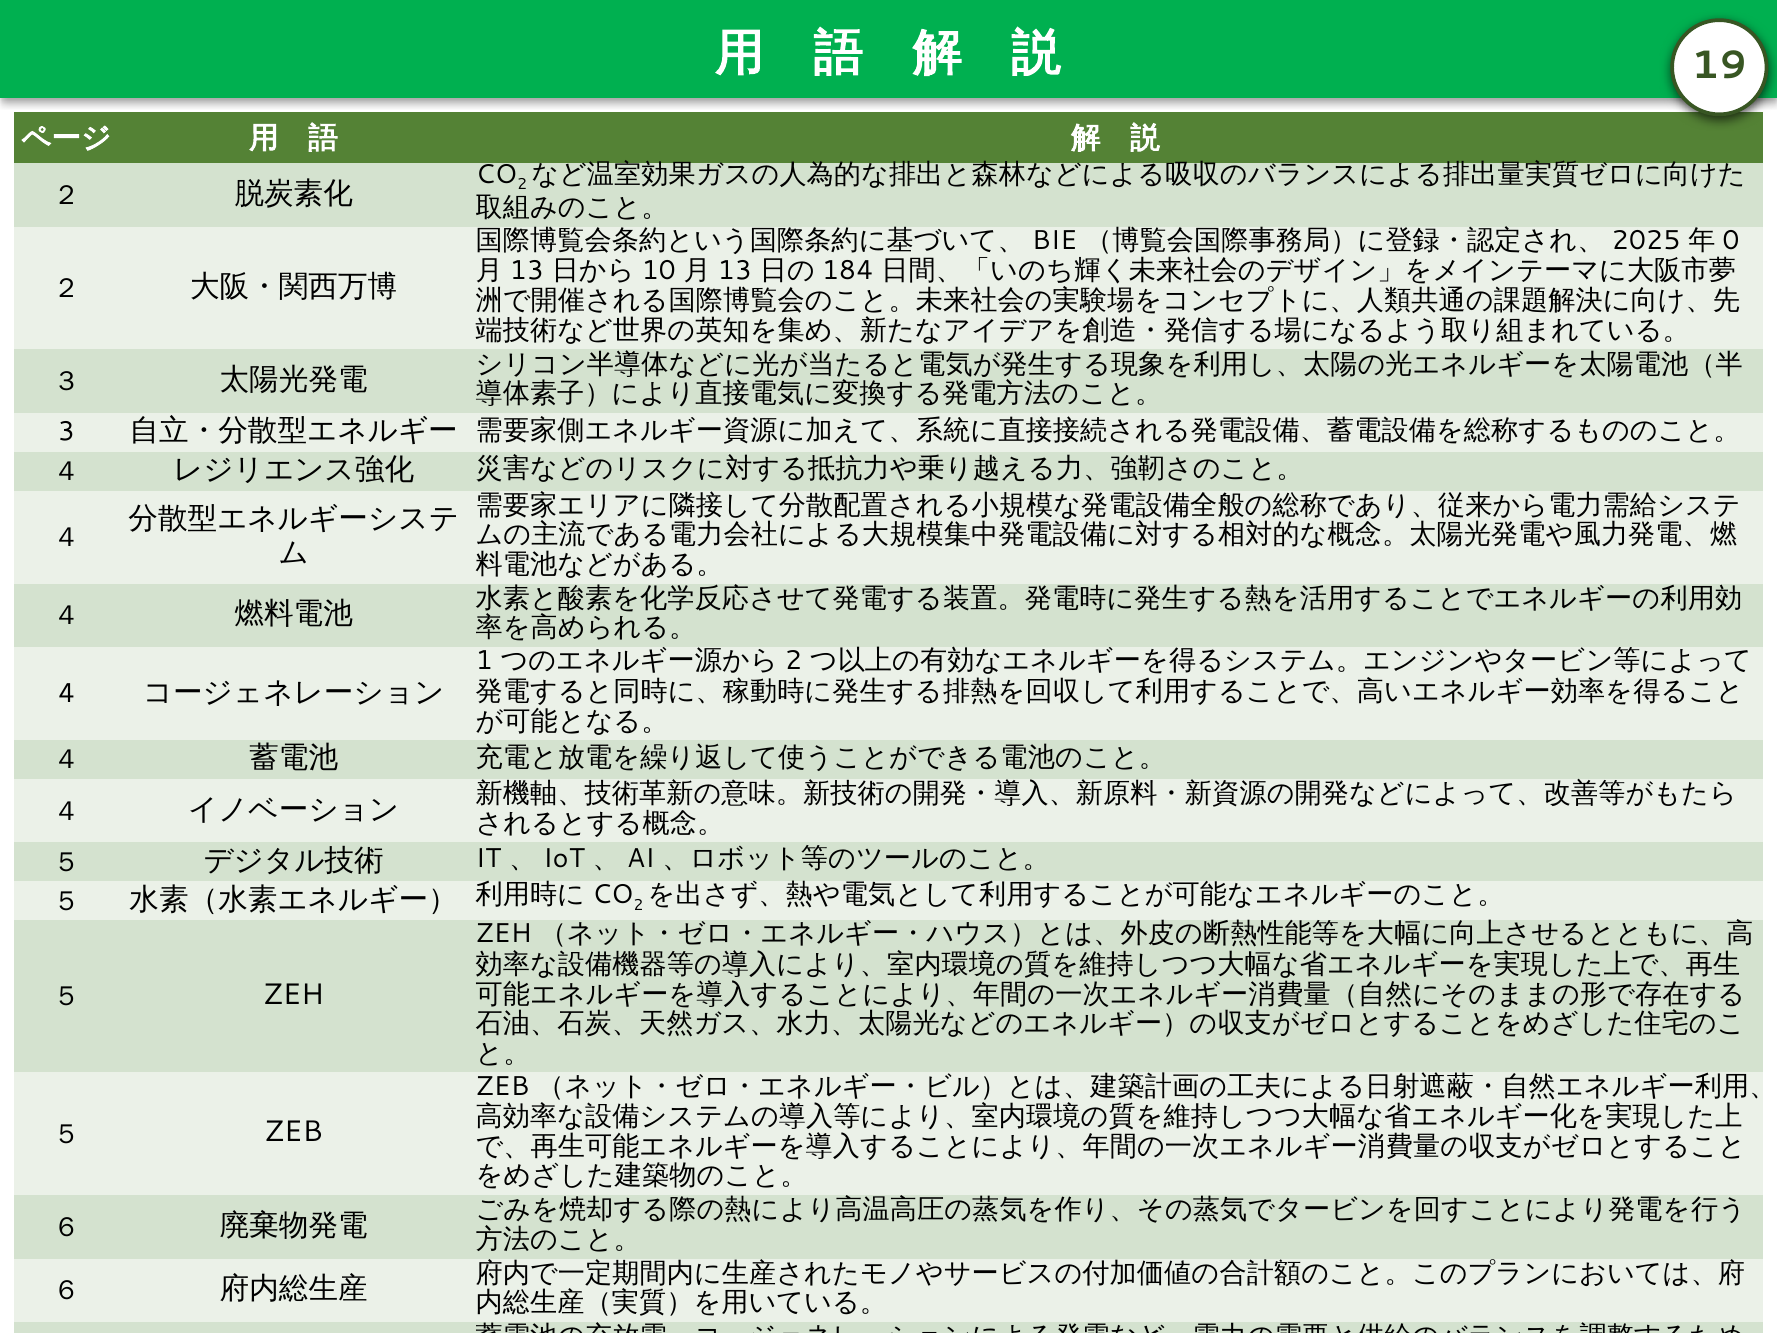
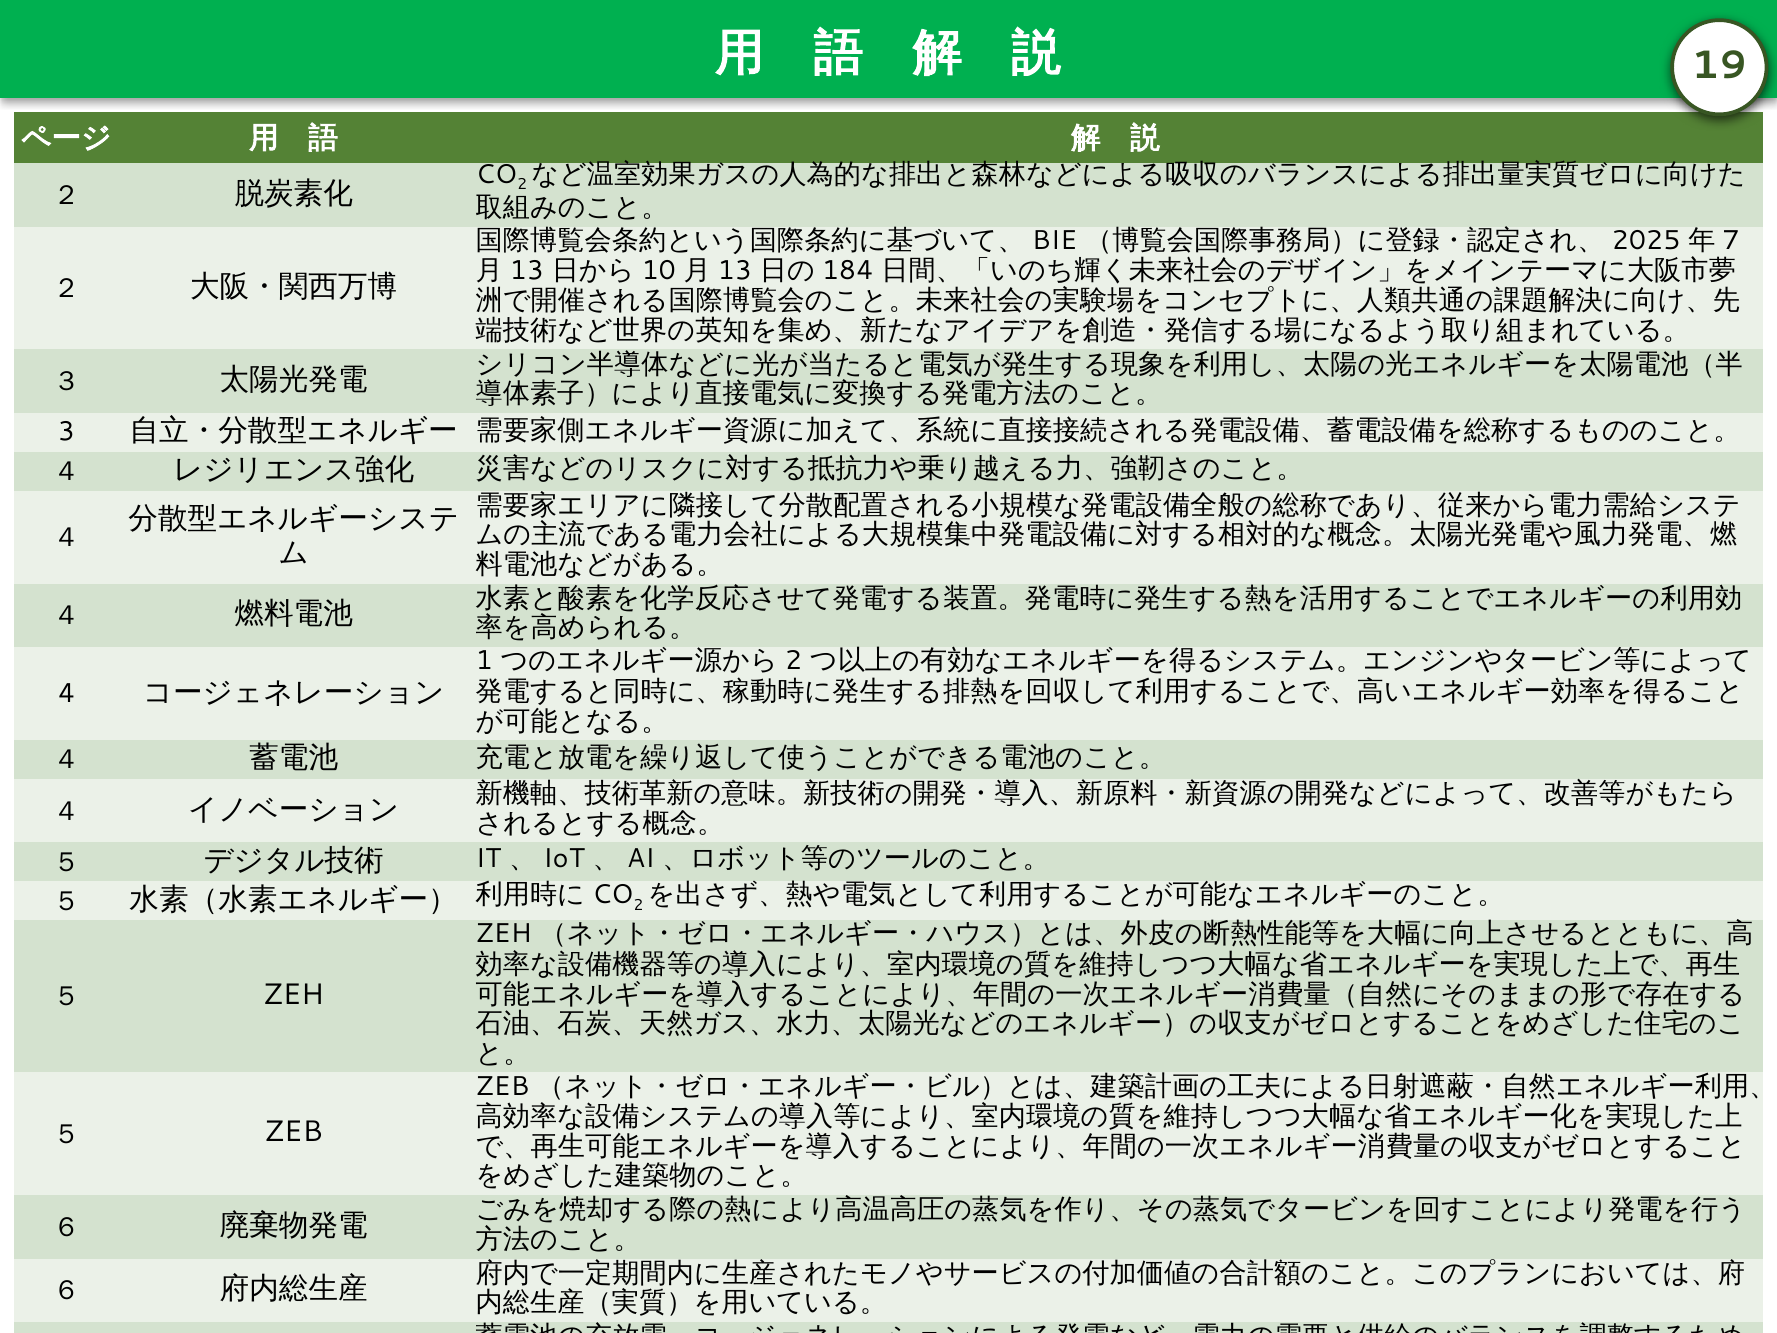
0: 0 -> 7 (1731, 241)
